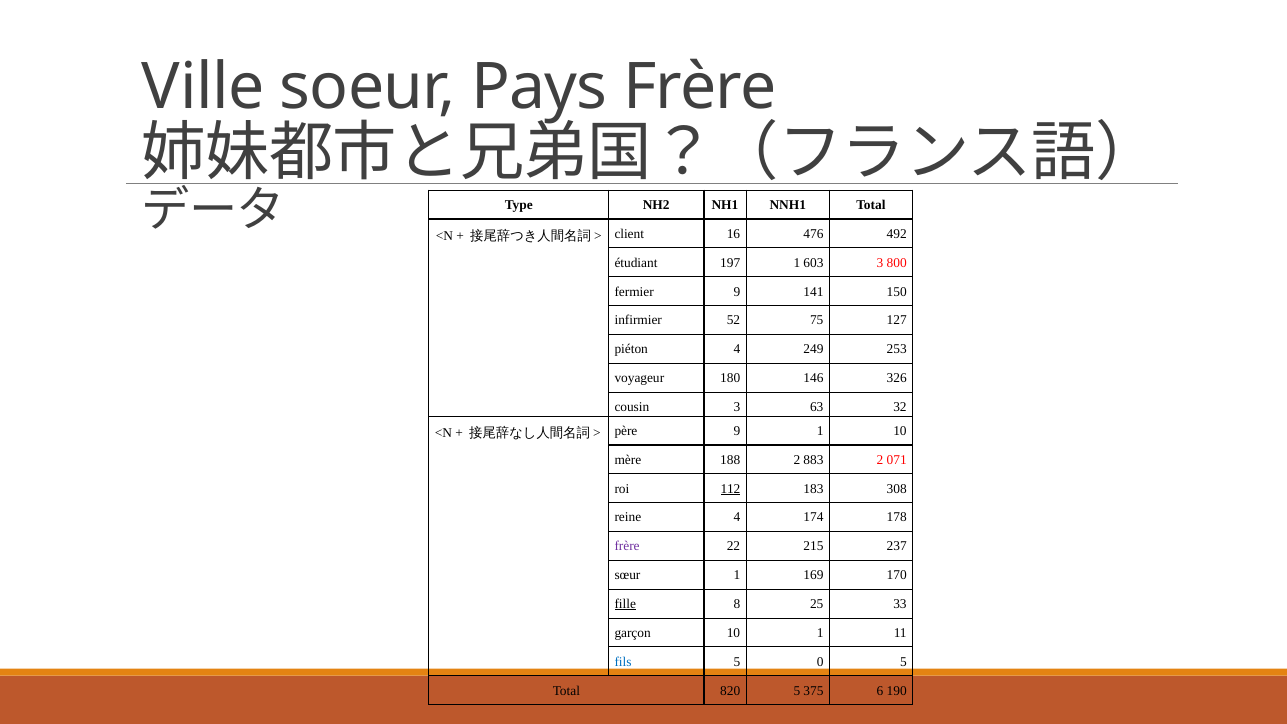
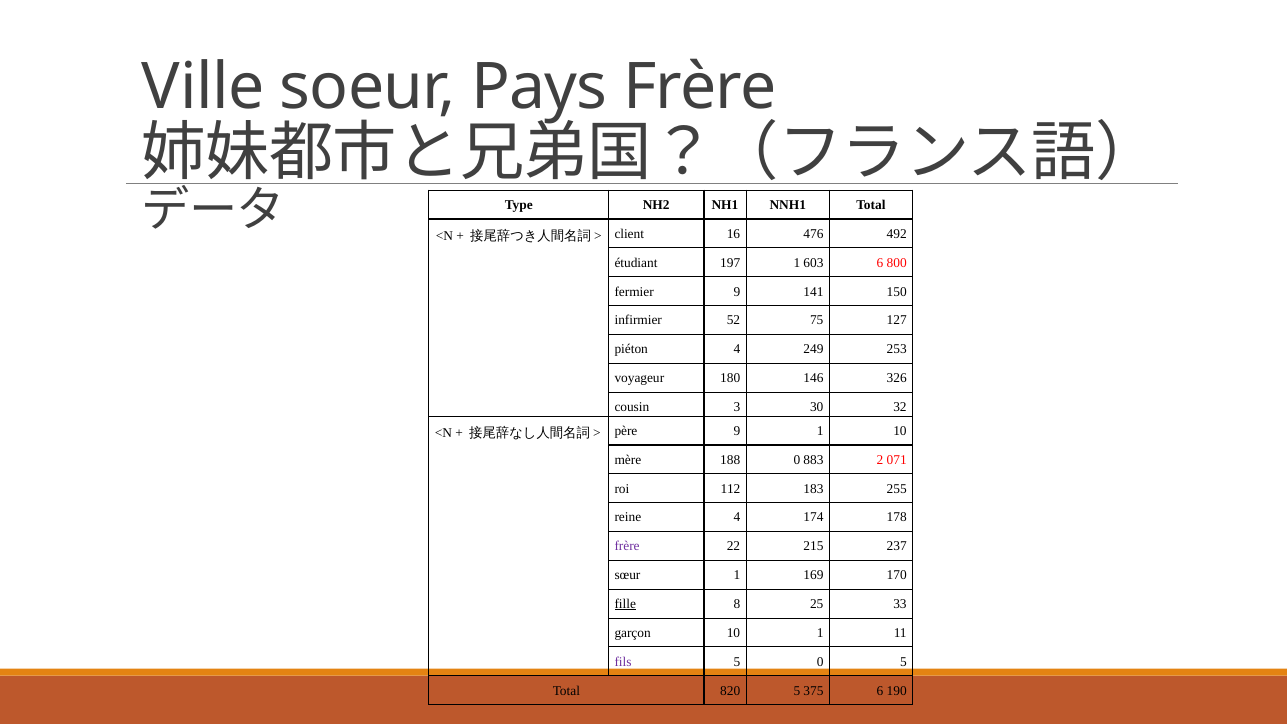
603 3: 3 -> 6 (880, 263)
63: 63 -> 30 (817, 407)
188 2: 2 -> 0 (797, 460)
112 underline: present -> none (731, 489)
308: 308 -> 255 (897, 489)
fils colour: blue -> purple (623, 662)
